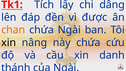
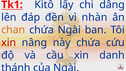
Tích: Tích -> Kitô (44, 5)
được: được -> nhàn (94, 17)
xin colour: black -> red (9, 42)
